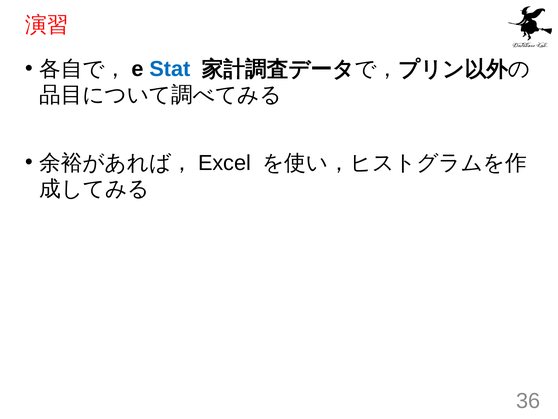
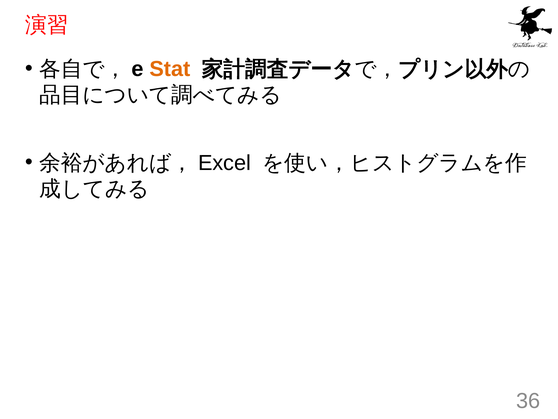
Stat colour: blue -> orange (170, 69)
